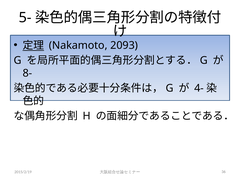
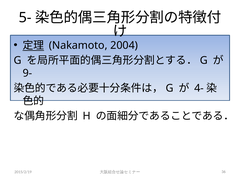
2093: 2093 -> 2004 (124, 45)
8-: 8- -> 9- (27, 73)
